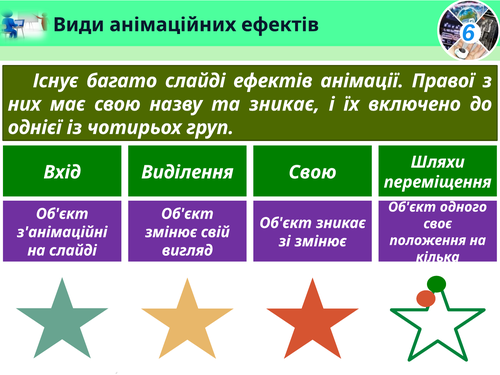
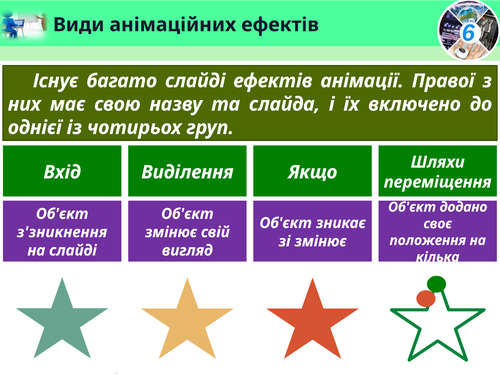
та зникає: зникає -> слайда (285, 104)
Виділення Свою: Свою -> Якщо (313, 172)
одного: одного -> додано (464, 207)
з'анімаційні: з'анімаційні -> з'зникнення (62, 232)
